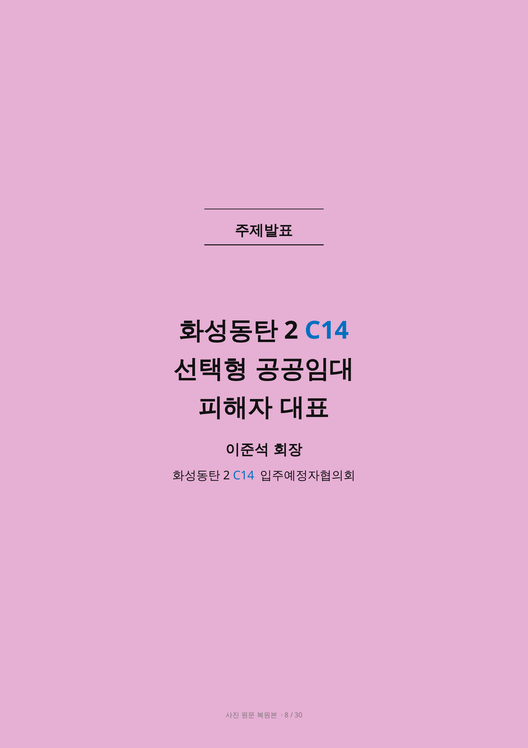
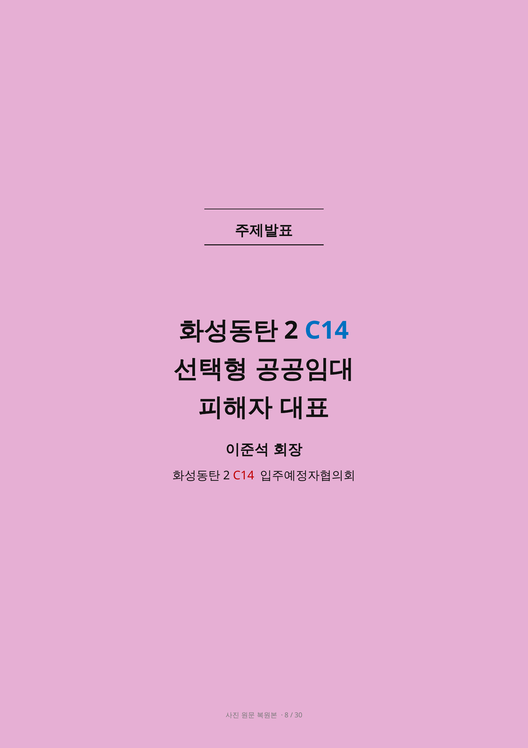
C14 colour: blue -> red (244, 475)
